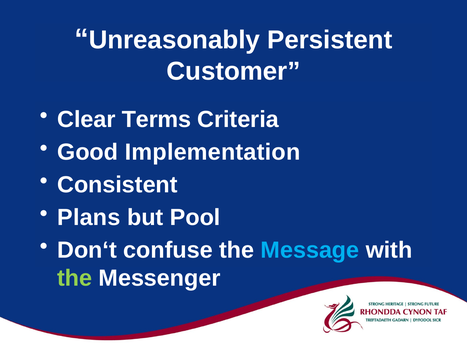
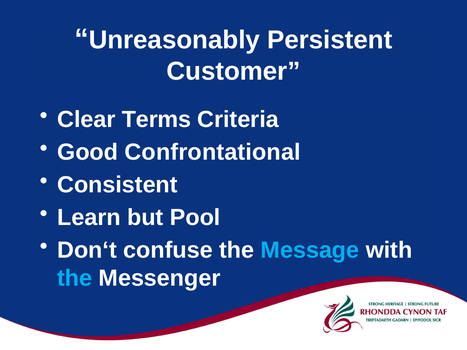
Implementation: Implementation -> Confrontational (213, 152)
Plans: Plans -> Learn (89, 218)
the colour: light green -> light blue (75, 278)
